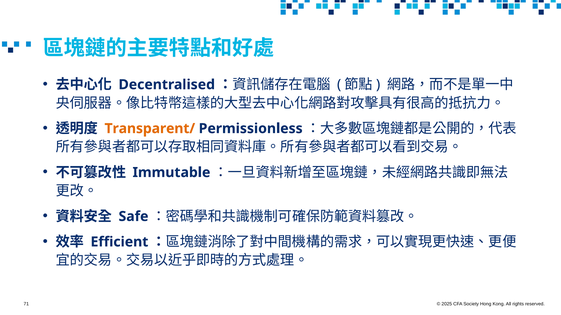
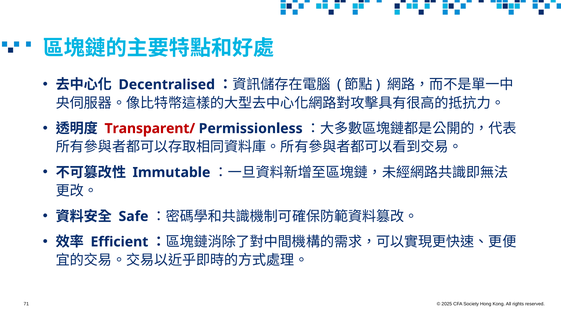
Transparent/ colour: orange -> red (150, 129)
